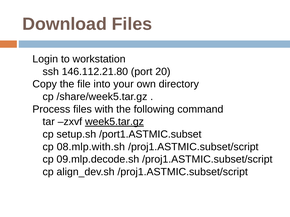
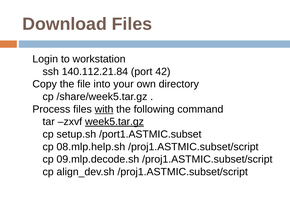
146.112.21.80: 146.112.21.80 -> 140.112.21.84 (95, 72)
20: 20 -> 42 (163, 72)
with underline: none -> present (104, 109)
08.mlp.with.sh: 08.mlp.with.sh -> 08.mlp.help.sh (91, 147)
